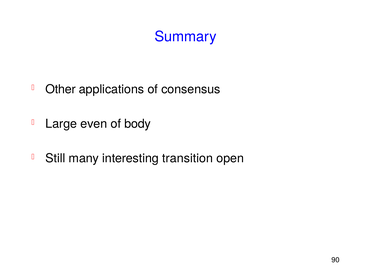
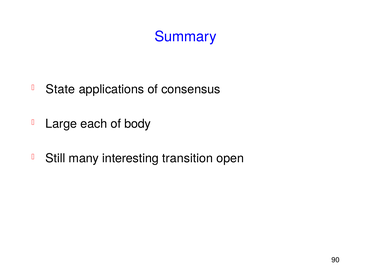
Other: Other -> State (60, 89)
even: even -> each (94, 124)
